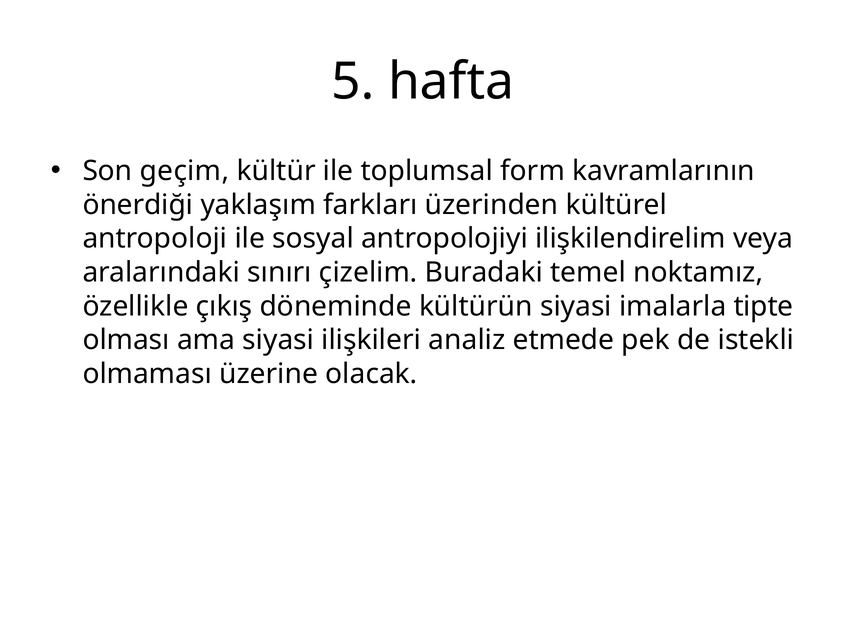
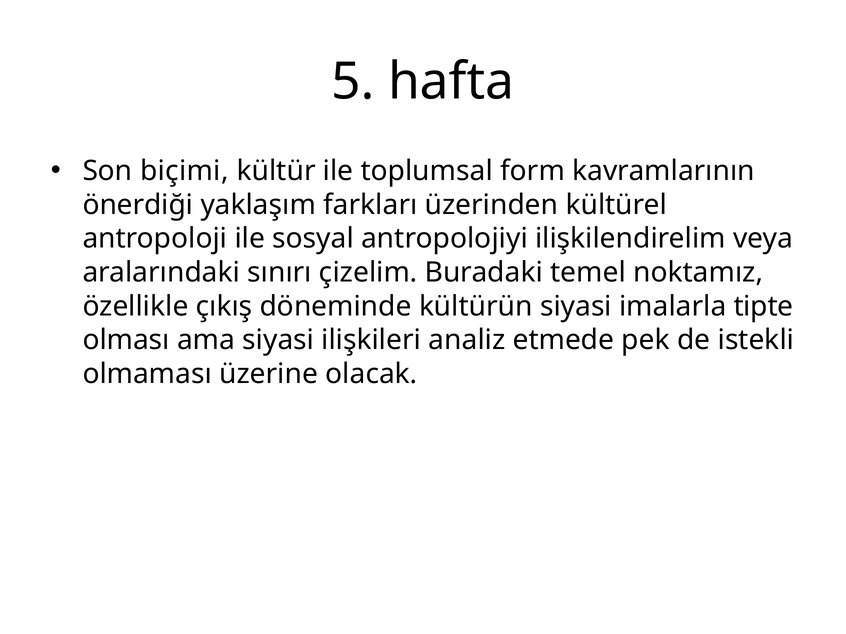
geçim: geçim -> biçimi (184, 171)
